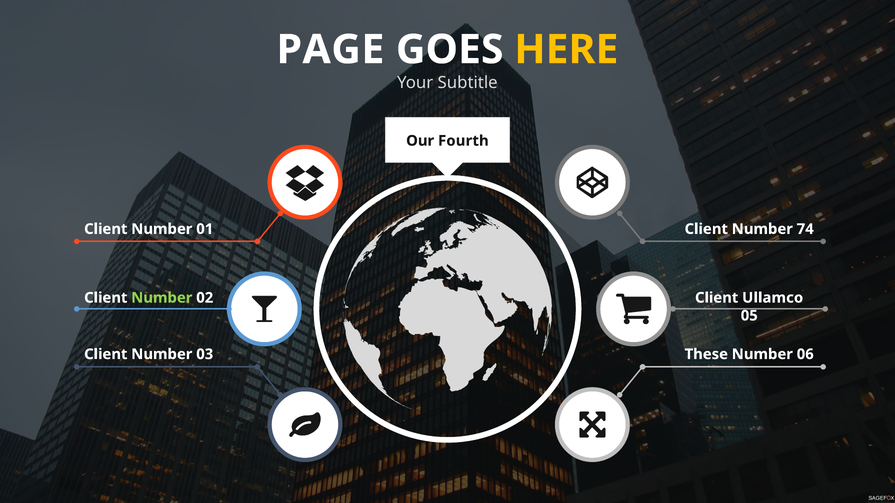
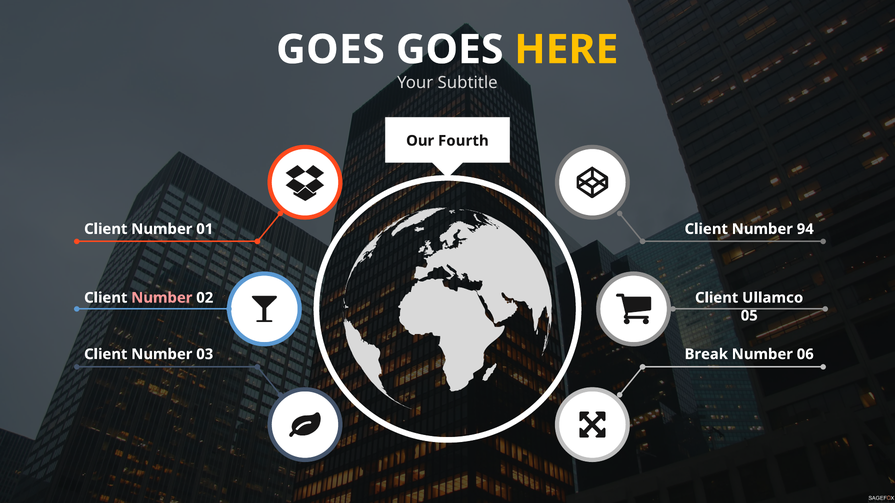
PAGE: PAGE -> GOES (330, 50)
74: 74 -> 94 (805, 229)
Number colour: light green -> pink (162, 298)
These: These -> Break (706, 355)
